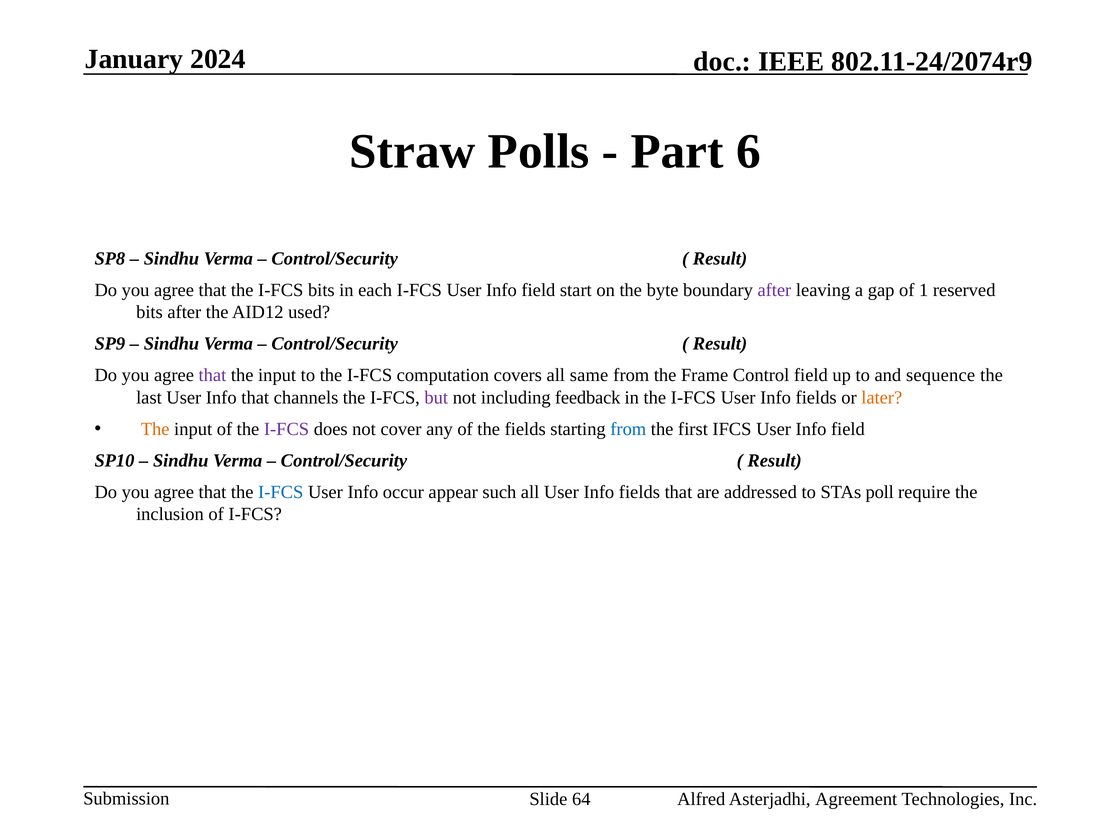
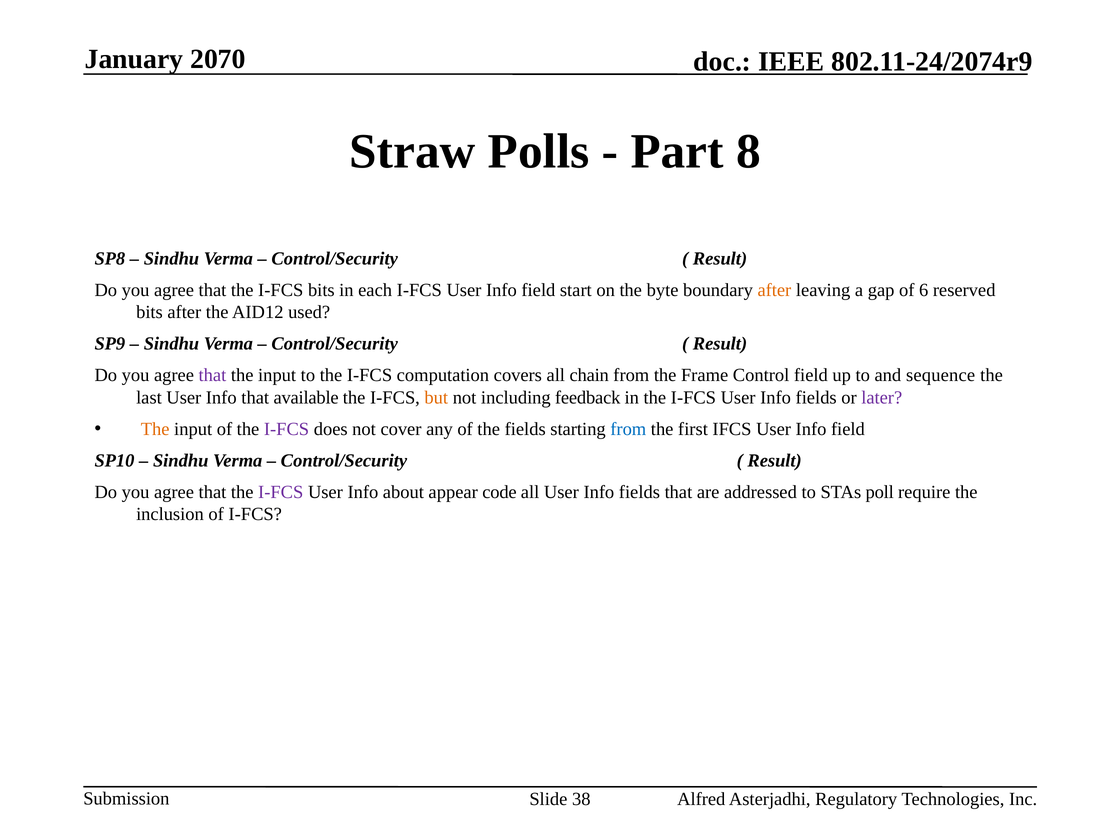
2024: 2024 -> 2070 (218, 59)
6: 6 -> 8 (749, 151)
after colour: purple -> orange (774, 290)
1: 1 -> 6 (924, 290)
same: same -> chain (589, 375)
channels: channels -> available (306, 398)
but colour: purple -> orange (436, 398)
later colour: orange -> purple (882, 398)
I-FCS colour: blue -> purple (281, 492)
occur: occur -> about (403, 492)
such: such -> code (499, 492)
64: 64 -> 38 (581, 799)
Agreement: Agreement -> Regulatory (856, 799)
